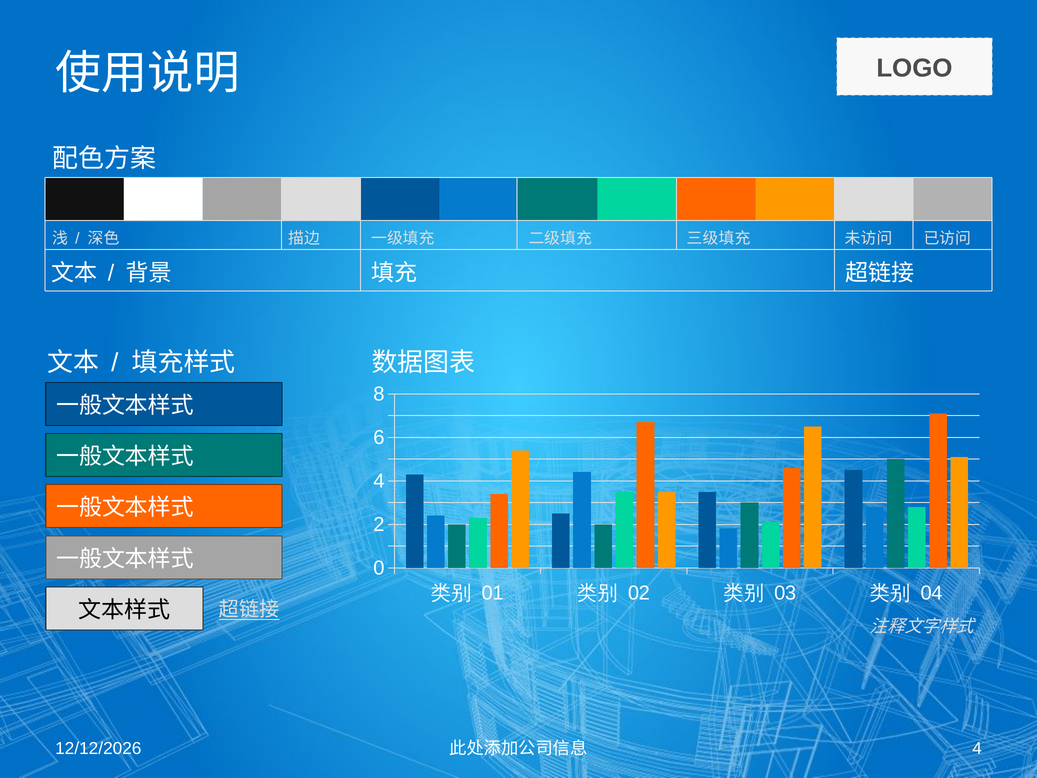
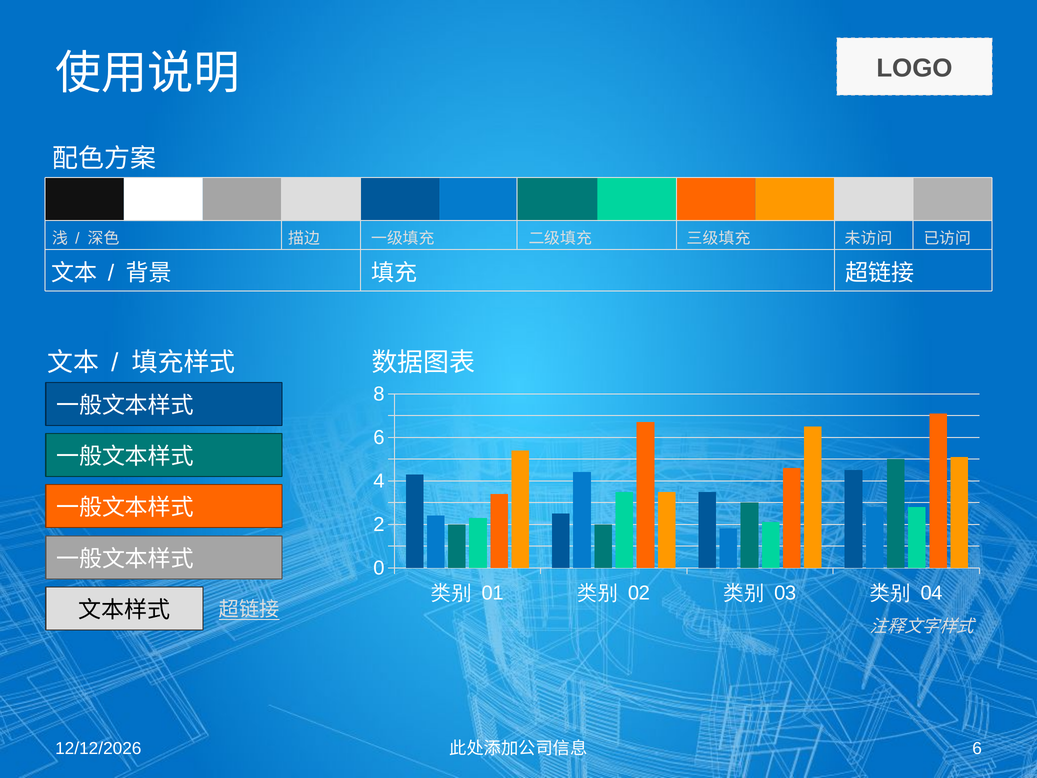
4: 4 -> 6 (977, 748)
